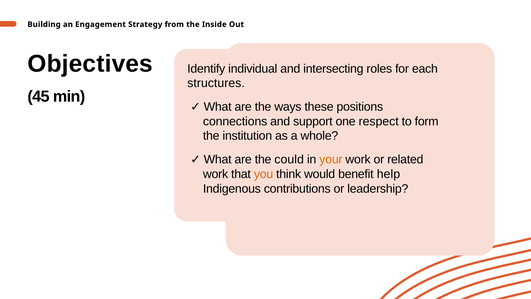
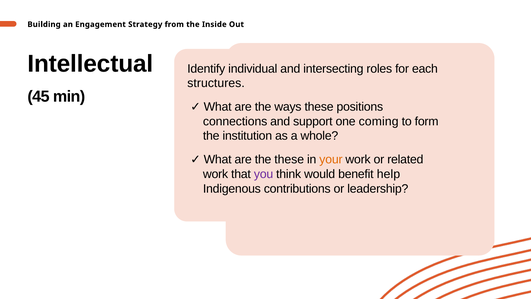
Objectives: Objectives -> Intellectual (90, 64)
respect: respect -> coming (379, 121)
the could: could -> these (289, 159)
you colour: orange -> purple (264, 174)
